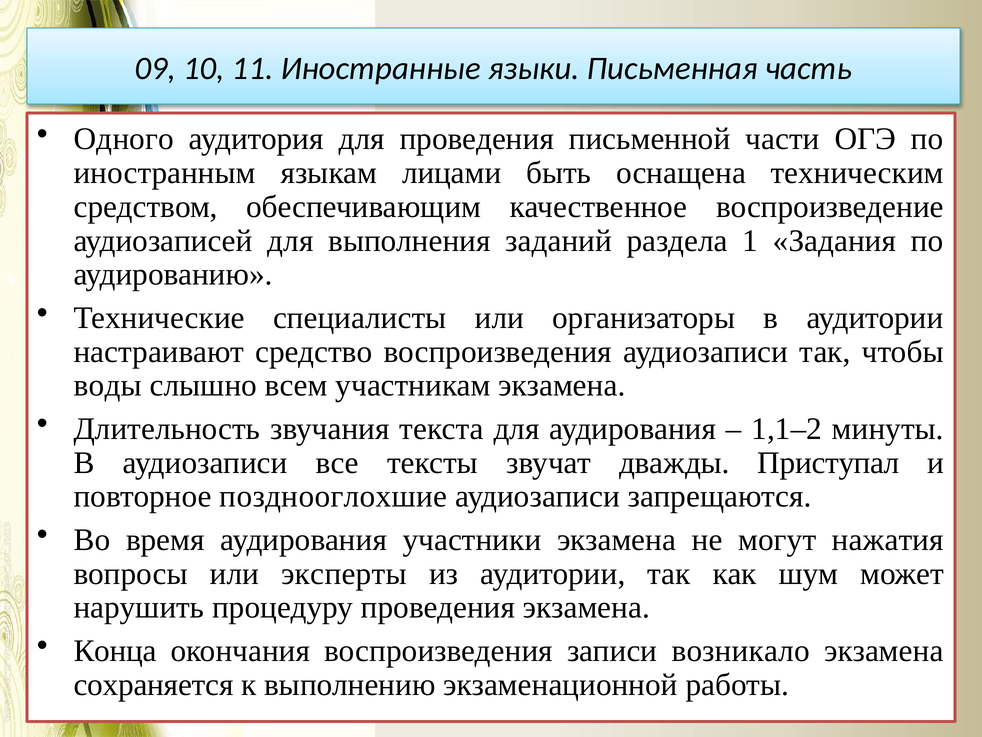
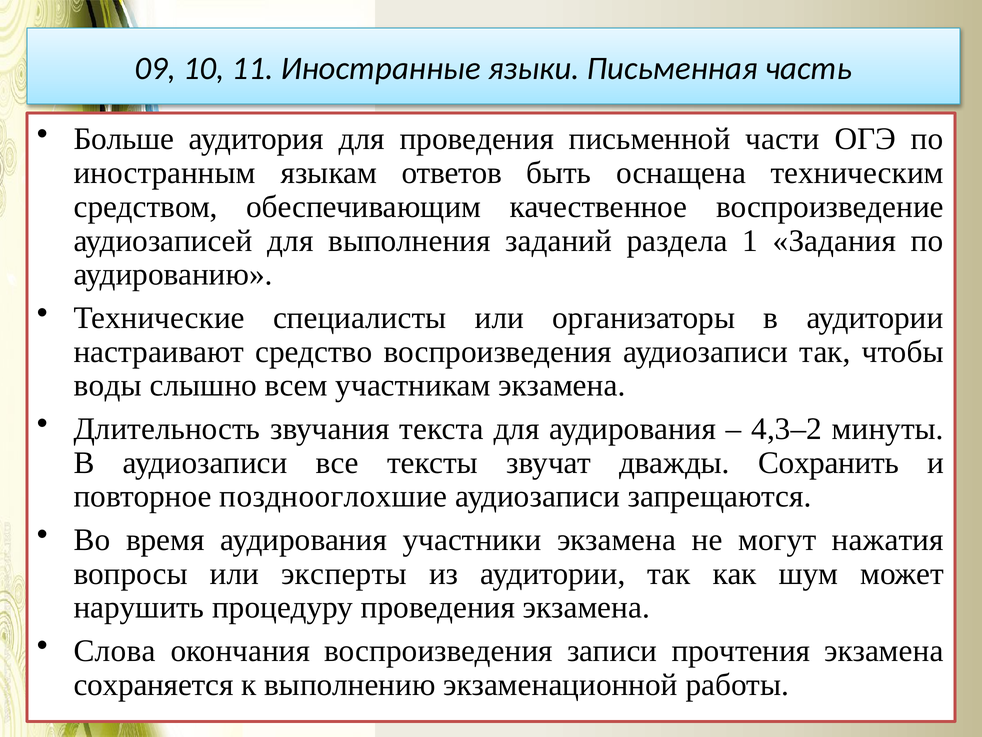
Одного: Одного -> Больше (124, 139)
лицами: лицами -> ответов (452, 173)
1,1–2: 1,1–2 -> 4,3–2 (787, 429)
Приступал: Приступал -> Сохранить (829, 462)
Конца: Конца -> Слова (115, 650)
возникало: возникало -> прочтения (741, 650)
